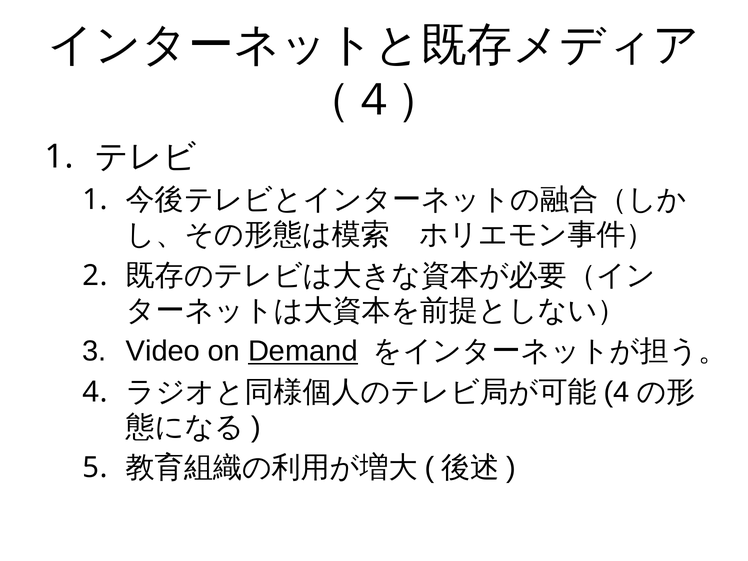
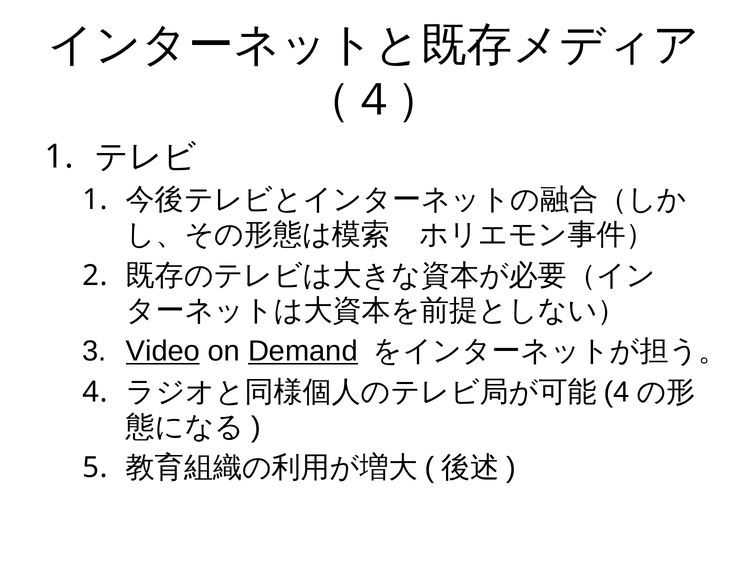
Video underline: none -> present (163, 351)
